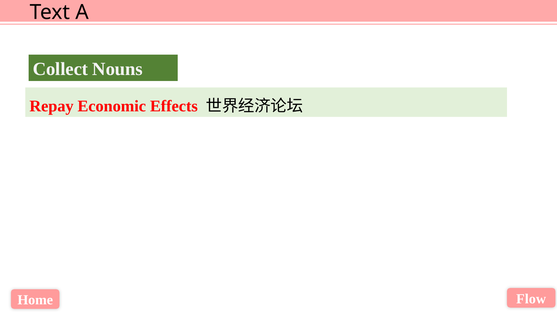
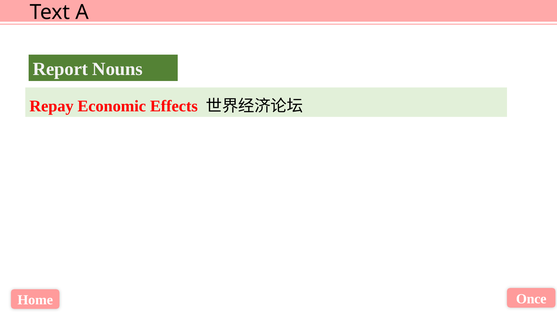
Collect: Collect -> Report (60, 69)
Flow: Flow -> Once (531, 299)
